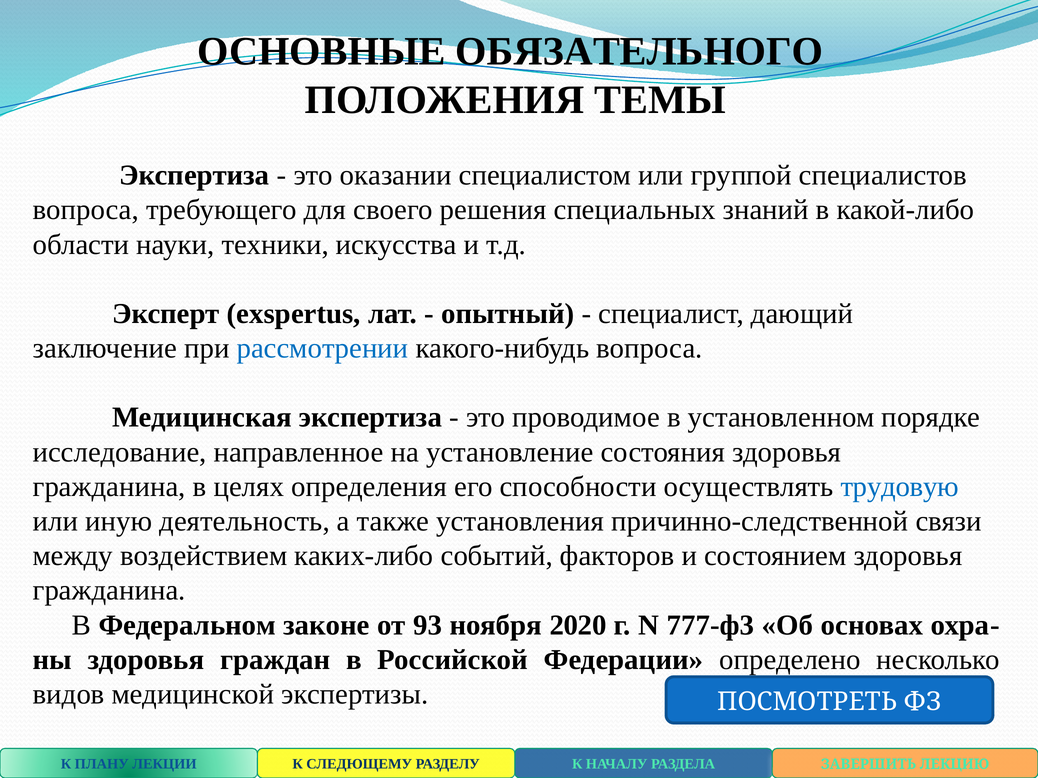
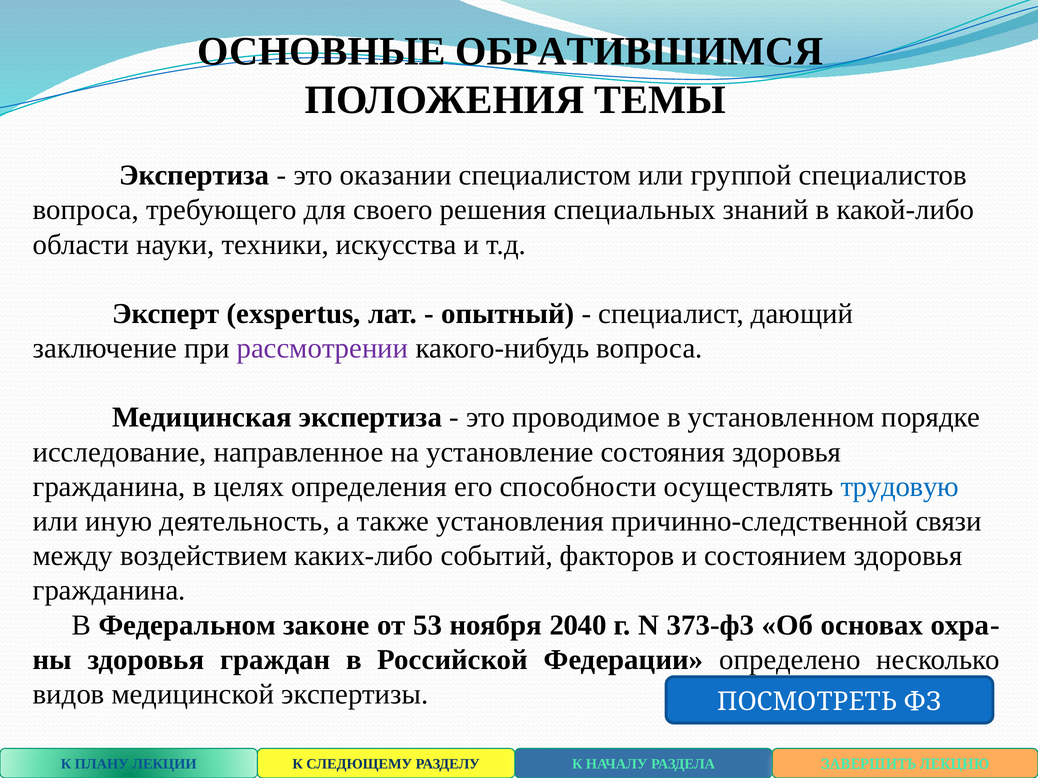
ОБЯЗАТЕЛЬНОГО: ОБЯЗАТЕЛЬНОГО -> ОБРАТИВШИМСЯ (639, 52)
рассмотрении colour: blue -> purple (323, 349)
93: 93 -> 53 (428, 625)
2020: 2020 -> 2040 (578, 625)
777-ф3: 777-ф3 -> 373-ф3 (711, 625)
